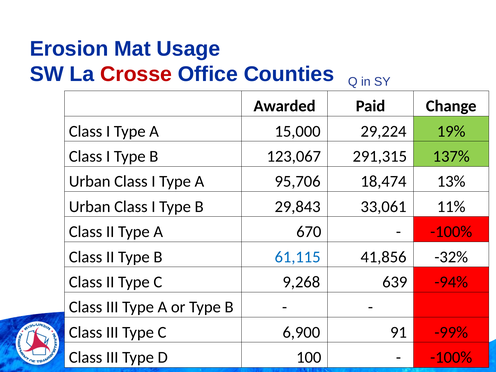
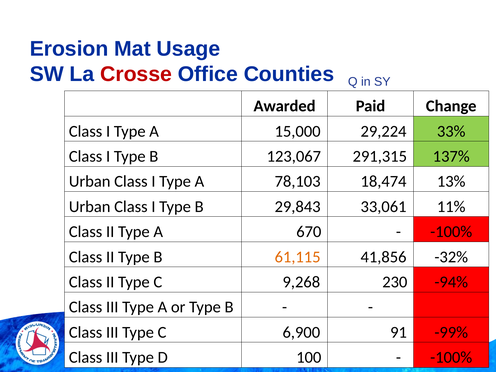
19%: 19% -> 33% (451, 131)
95,706: 95,706 -> 78,103 (298, 182)
61,115 colour: blue -> orange (298, 257)
639: 639 -> 230 (395, 282)
